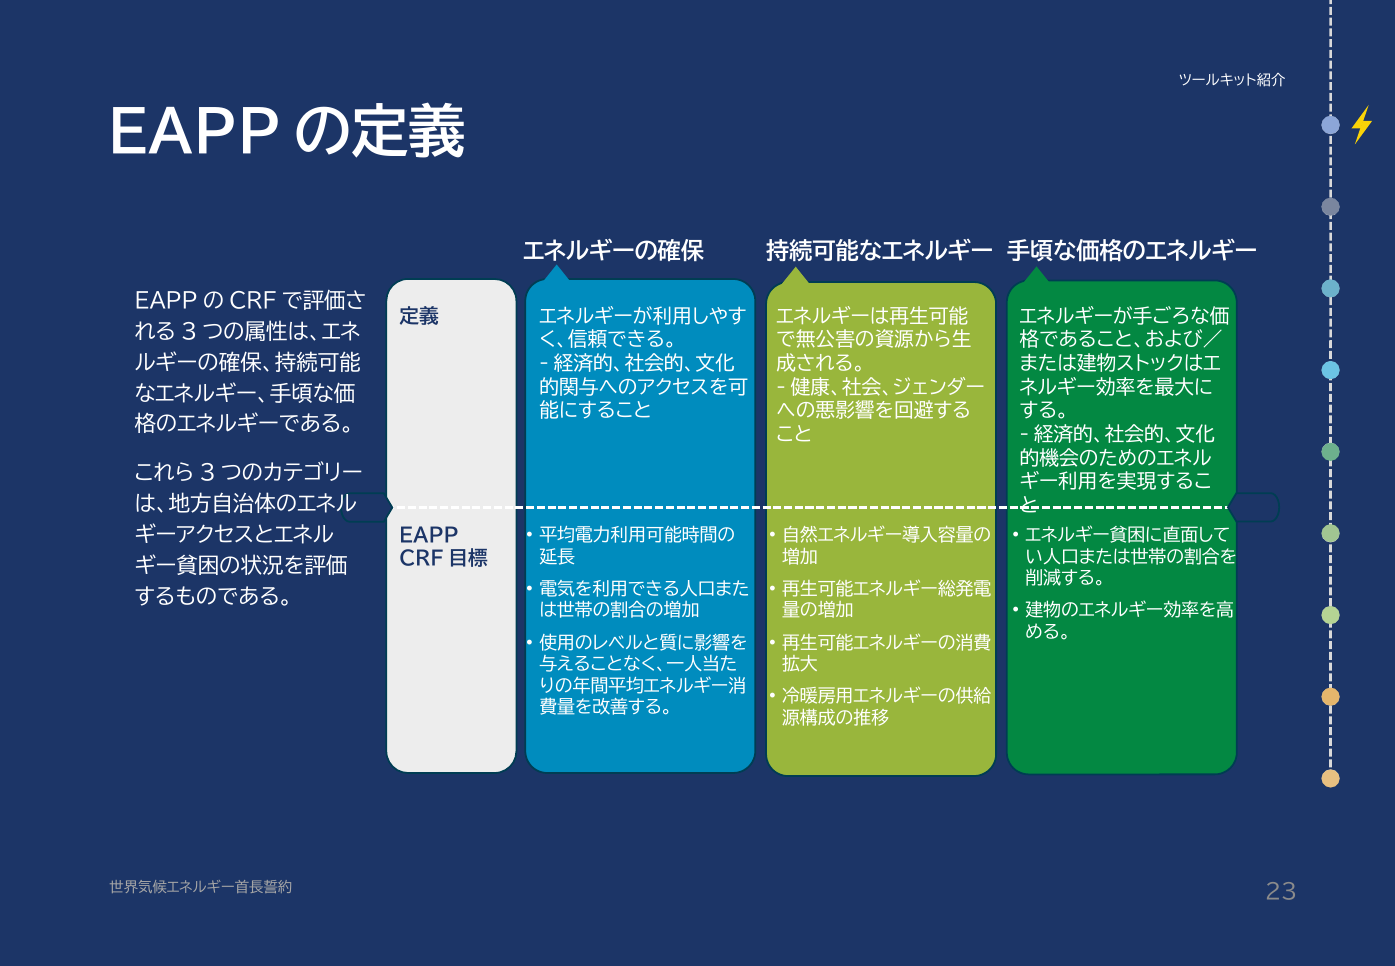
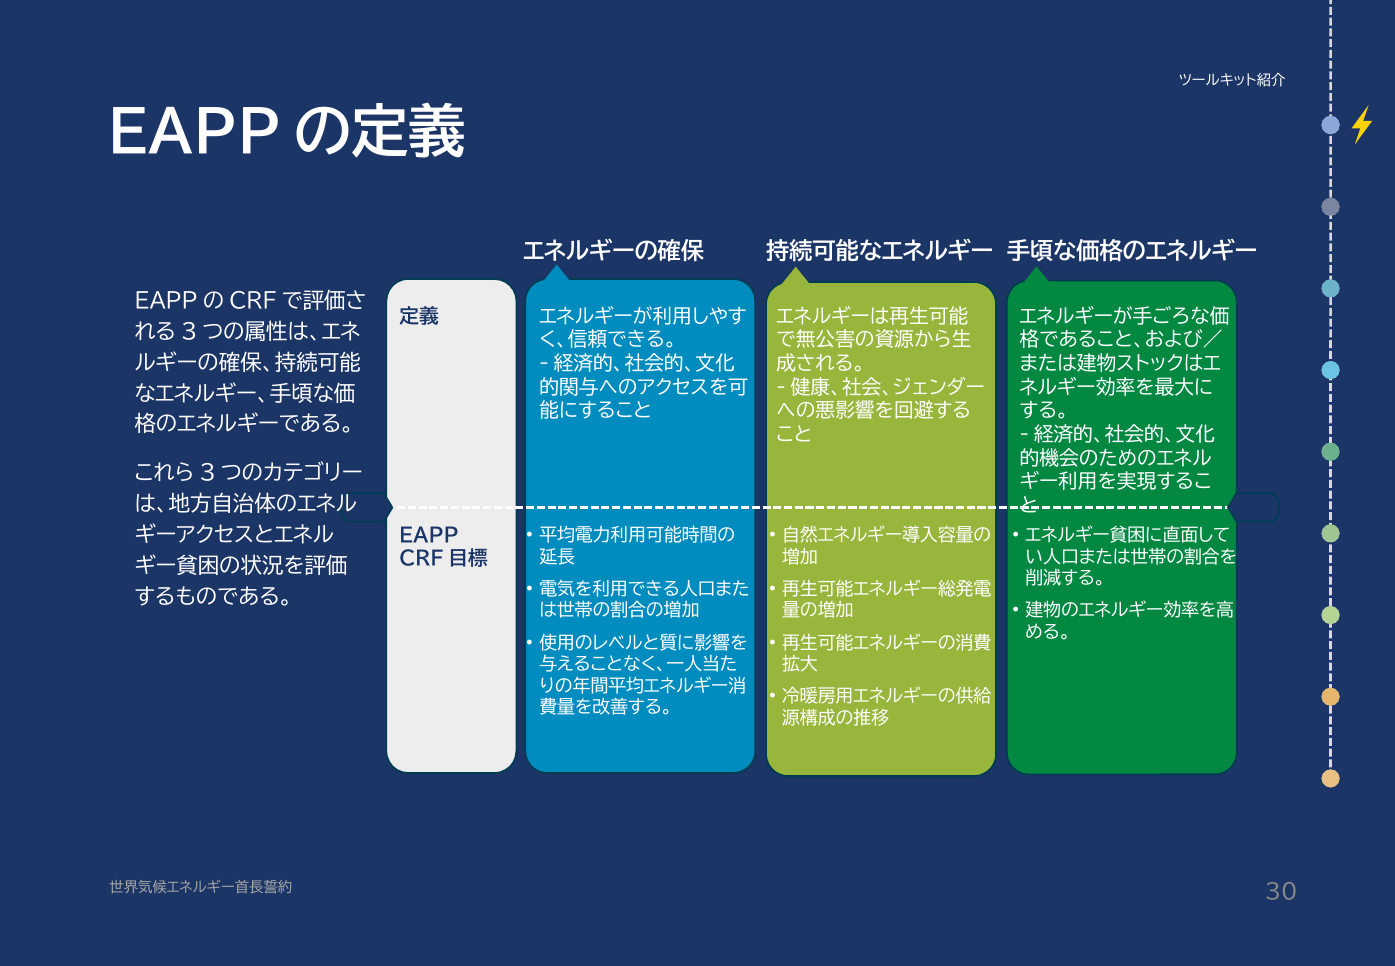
23: 23 -> 30 (1281, 892)
